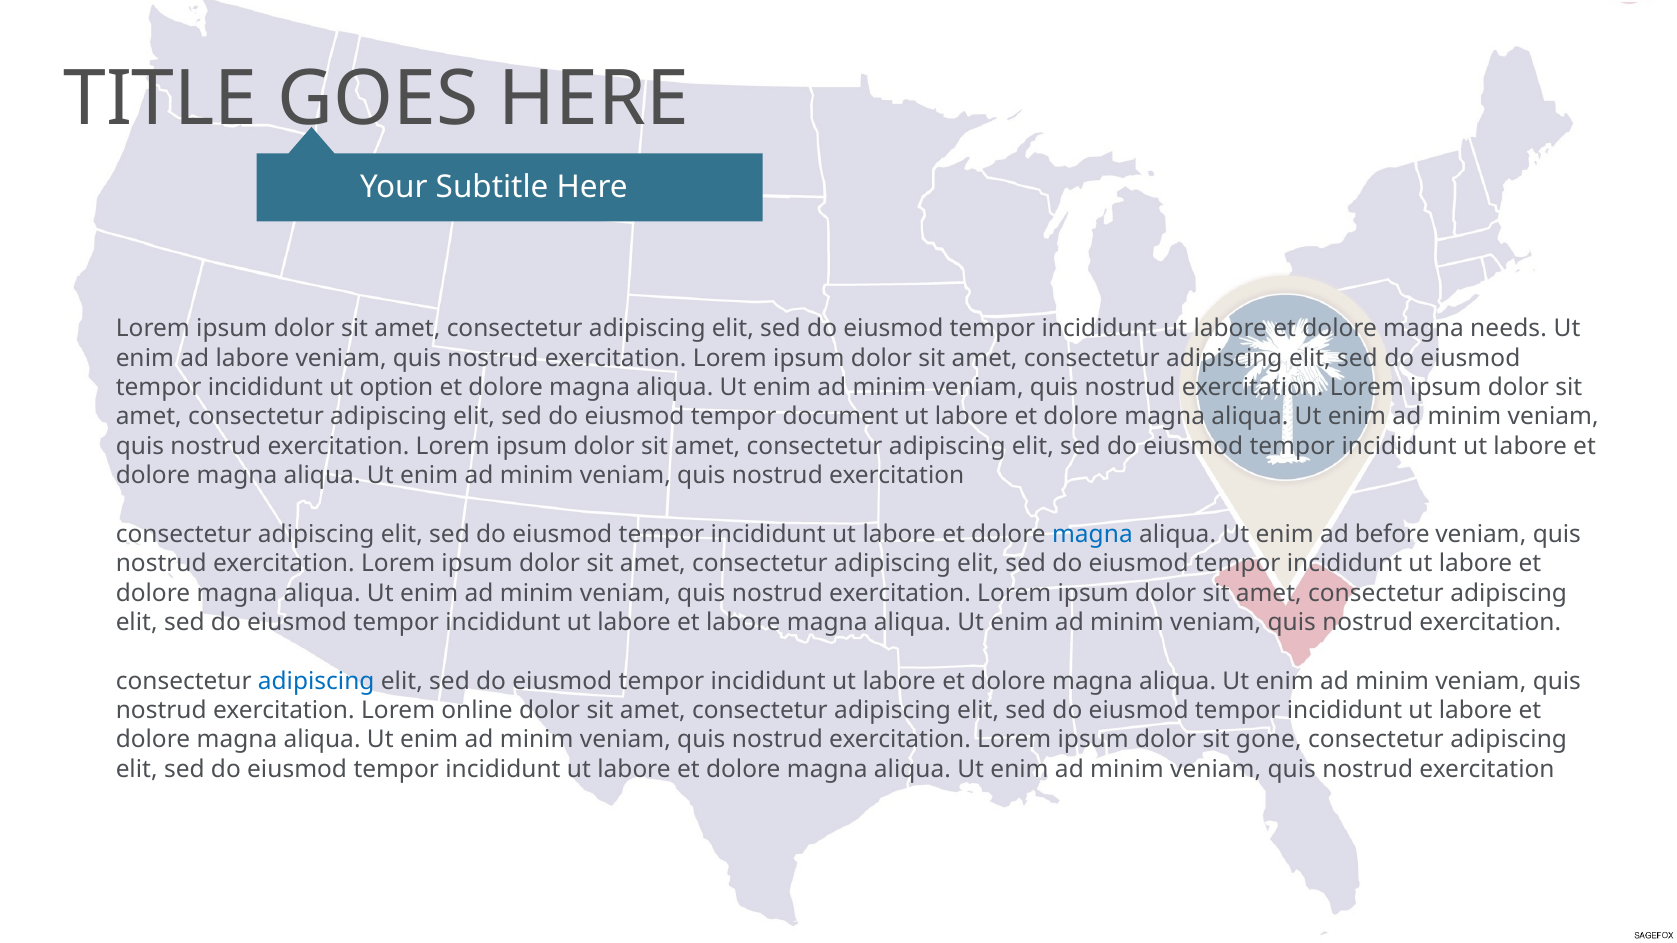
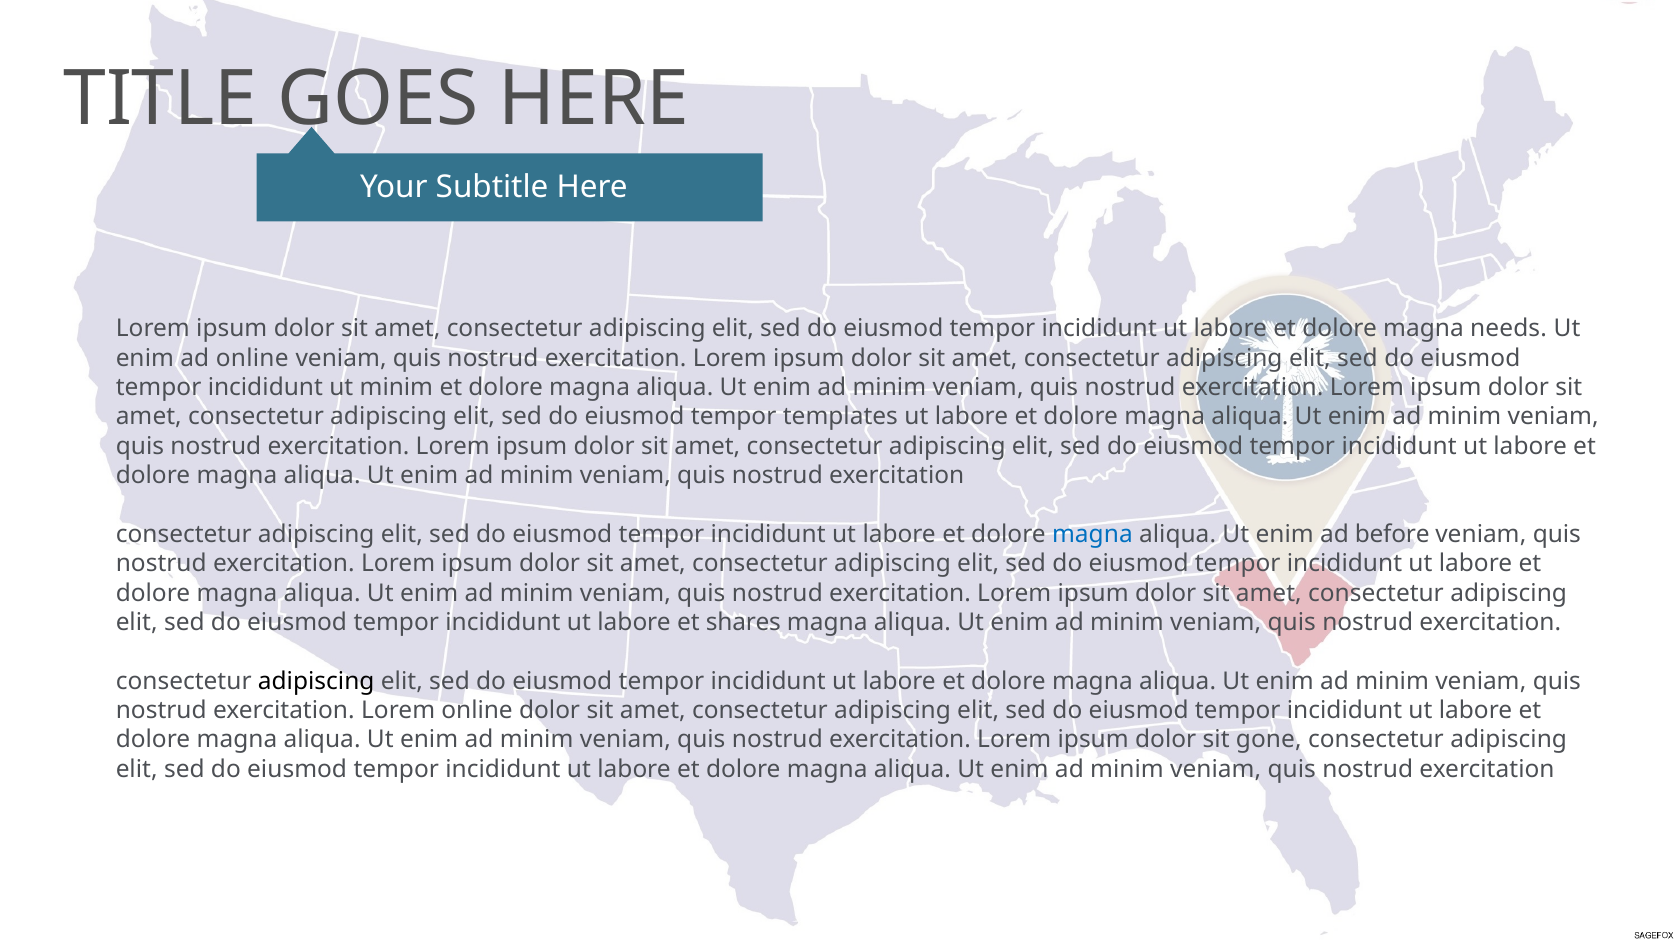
ad labore: labore -> online (252, 358)
ut option: option -> minim (396, 388)
document: document -> templates (840, 417)
et labore: labore -> shares (743, 623)
adipiscing colour: blue -> black (316, 681)
